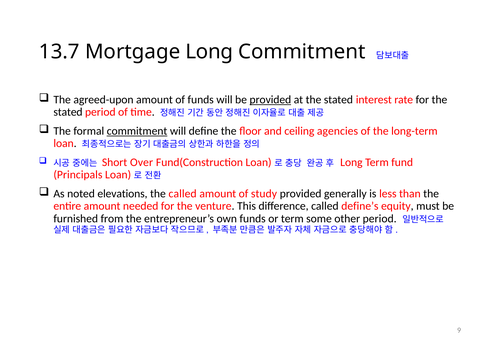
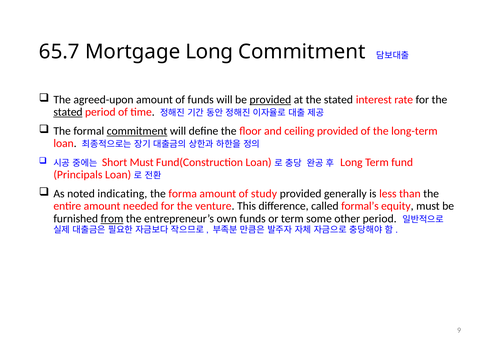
13.7: 13.7 -> 65.7 (59, 52)
stated underline: none -> present (68, 112)
ceiling agencies: agencies -> provided (338, 131)
Short Over: Over -> Must (142, 162)
elevations: elevations -> indicating (122, 194)
the called: called -> forma (183, 194)
define’s: define’s -> formal’s (360, 206)
from underline: none -> present (112, 219)
